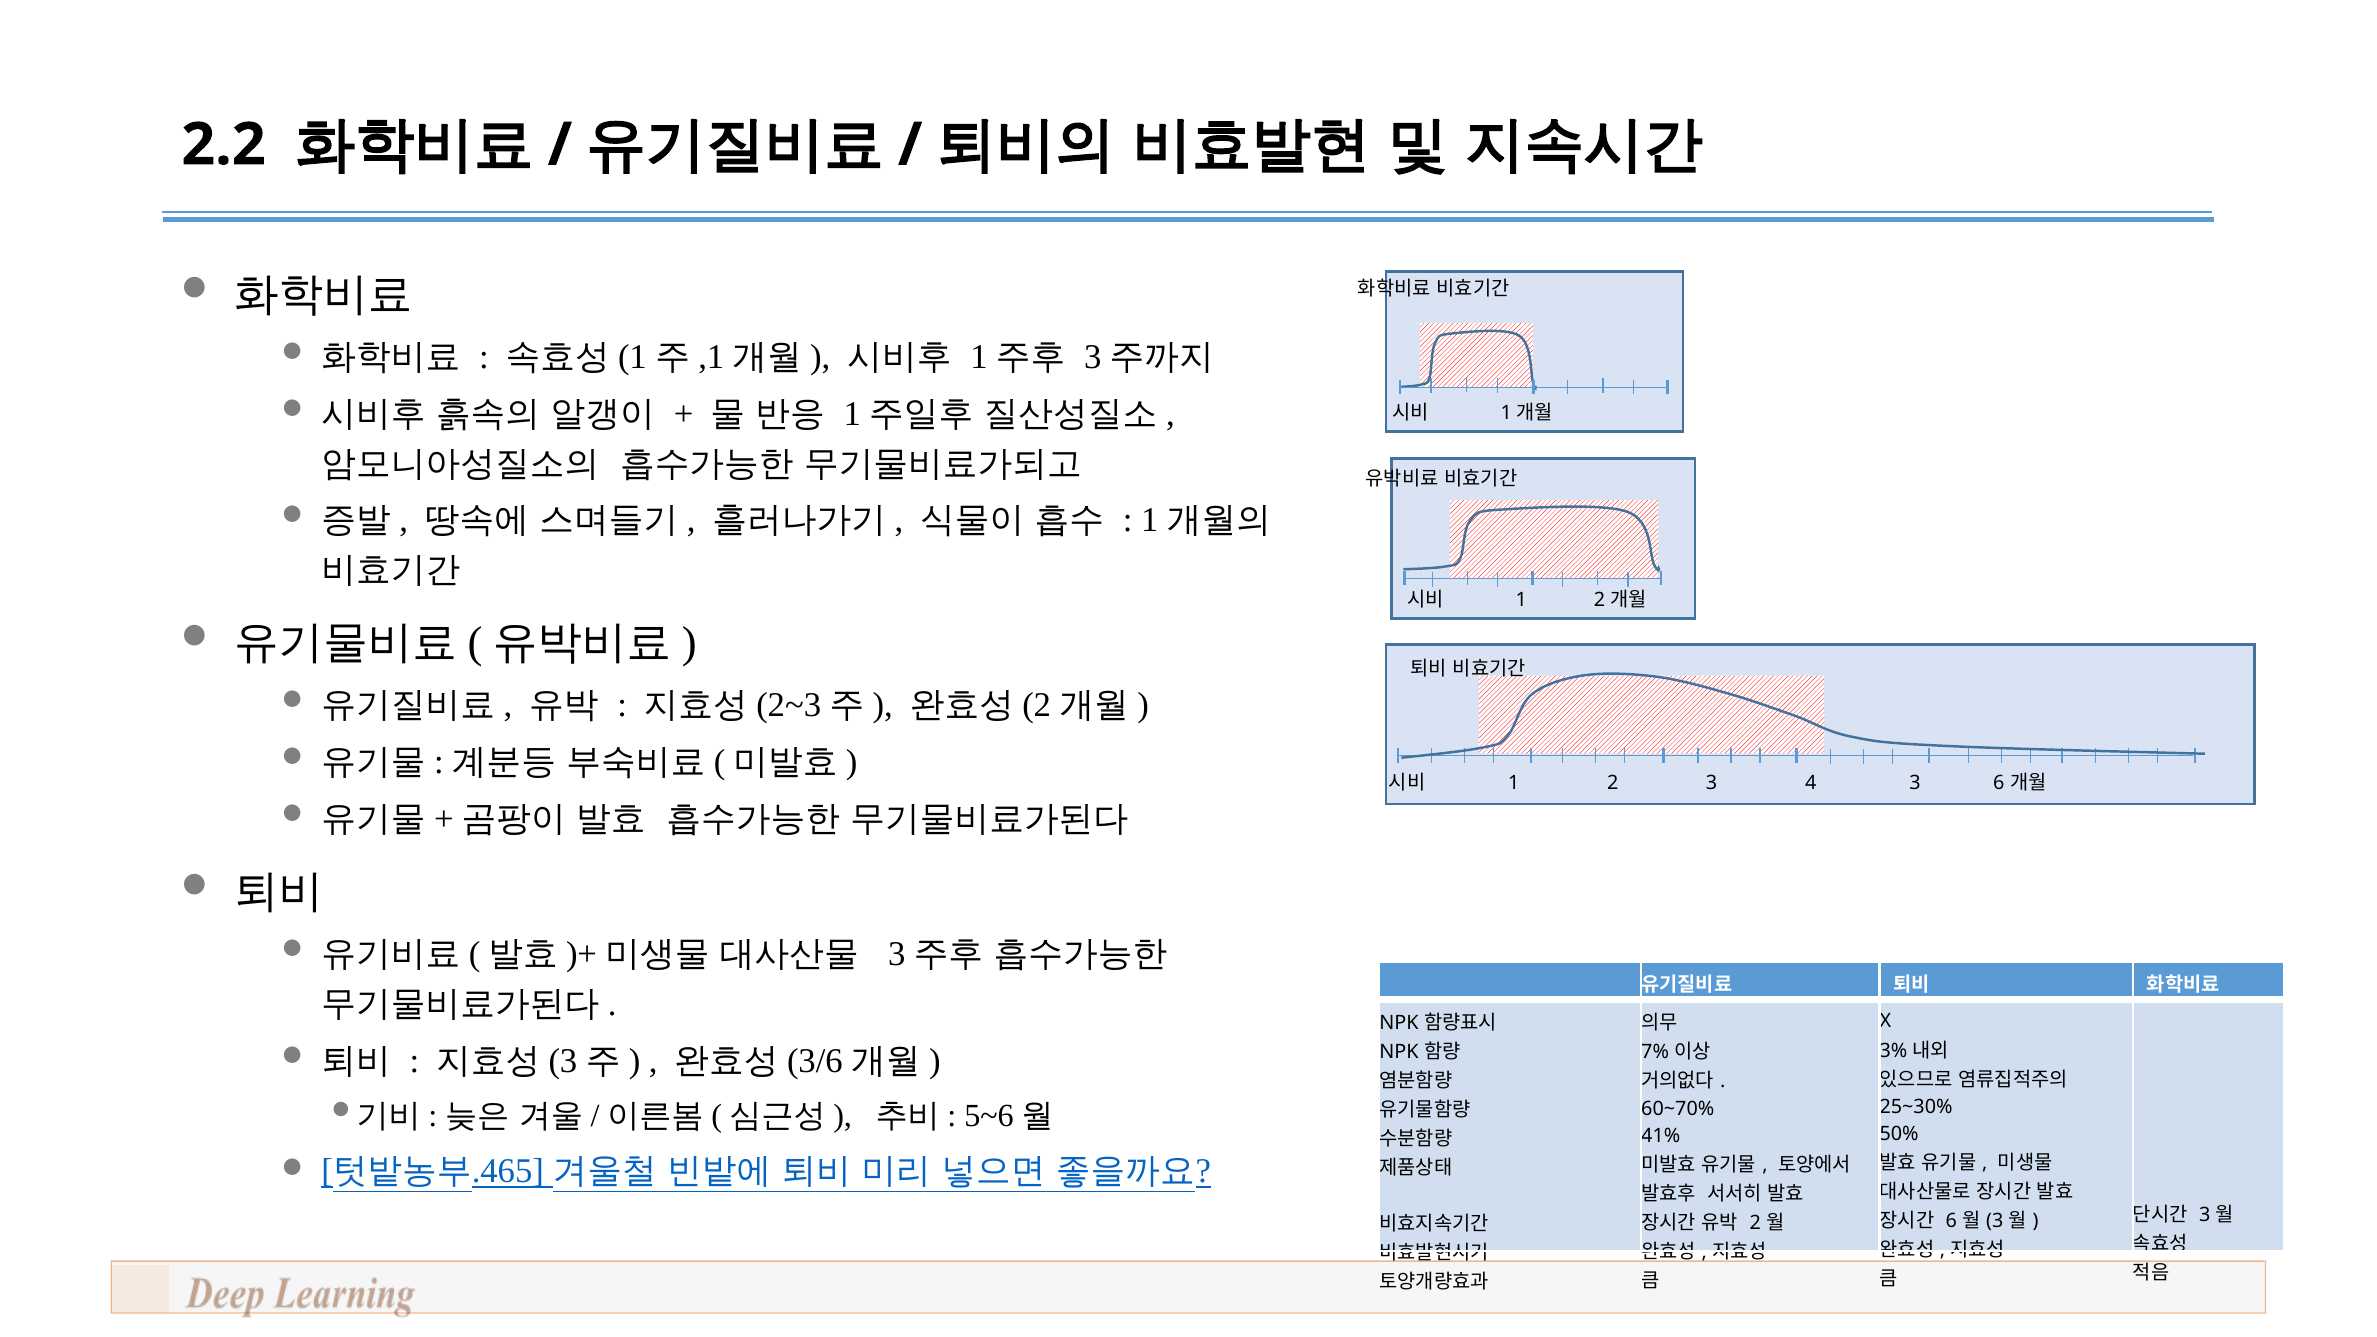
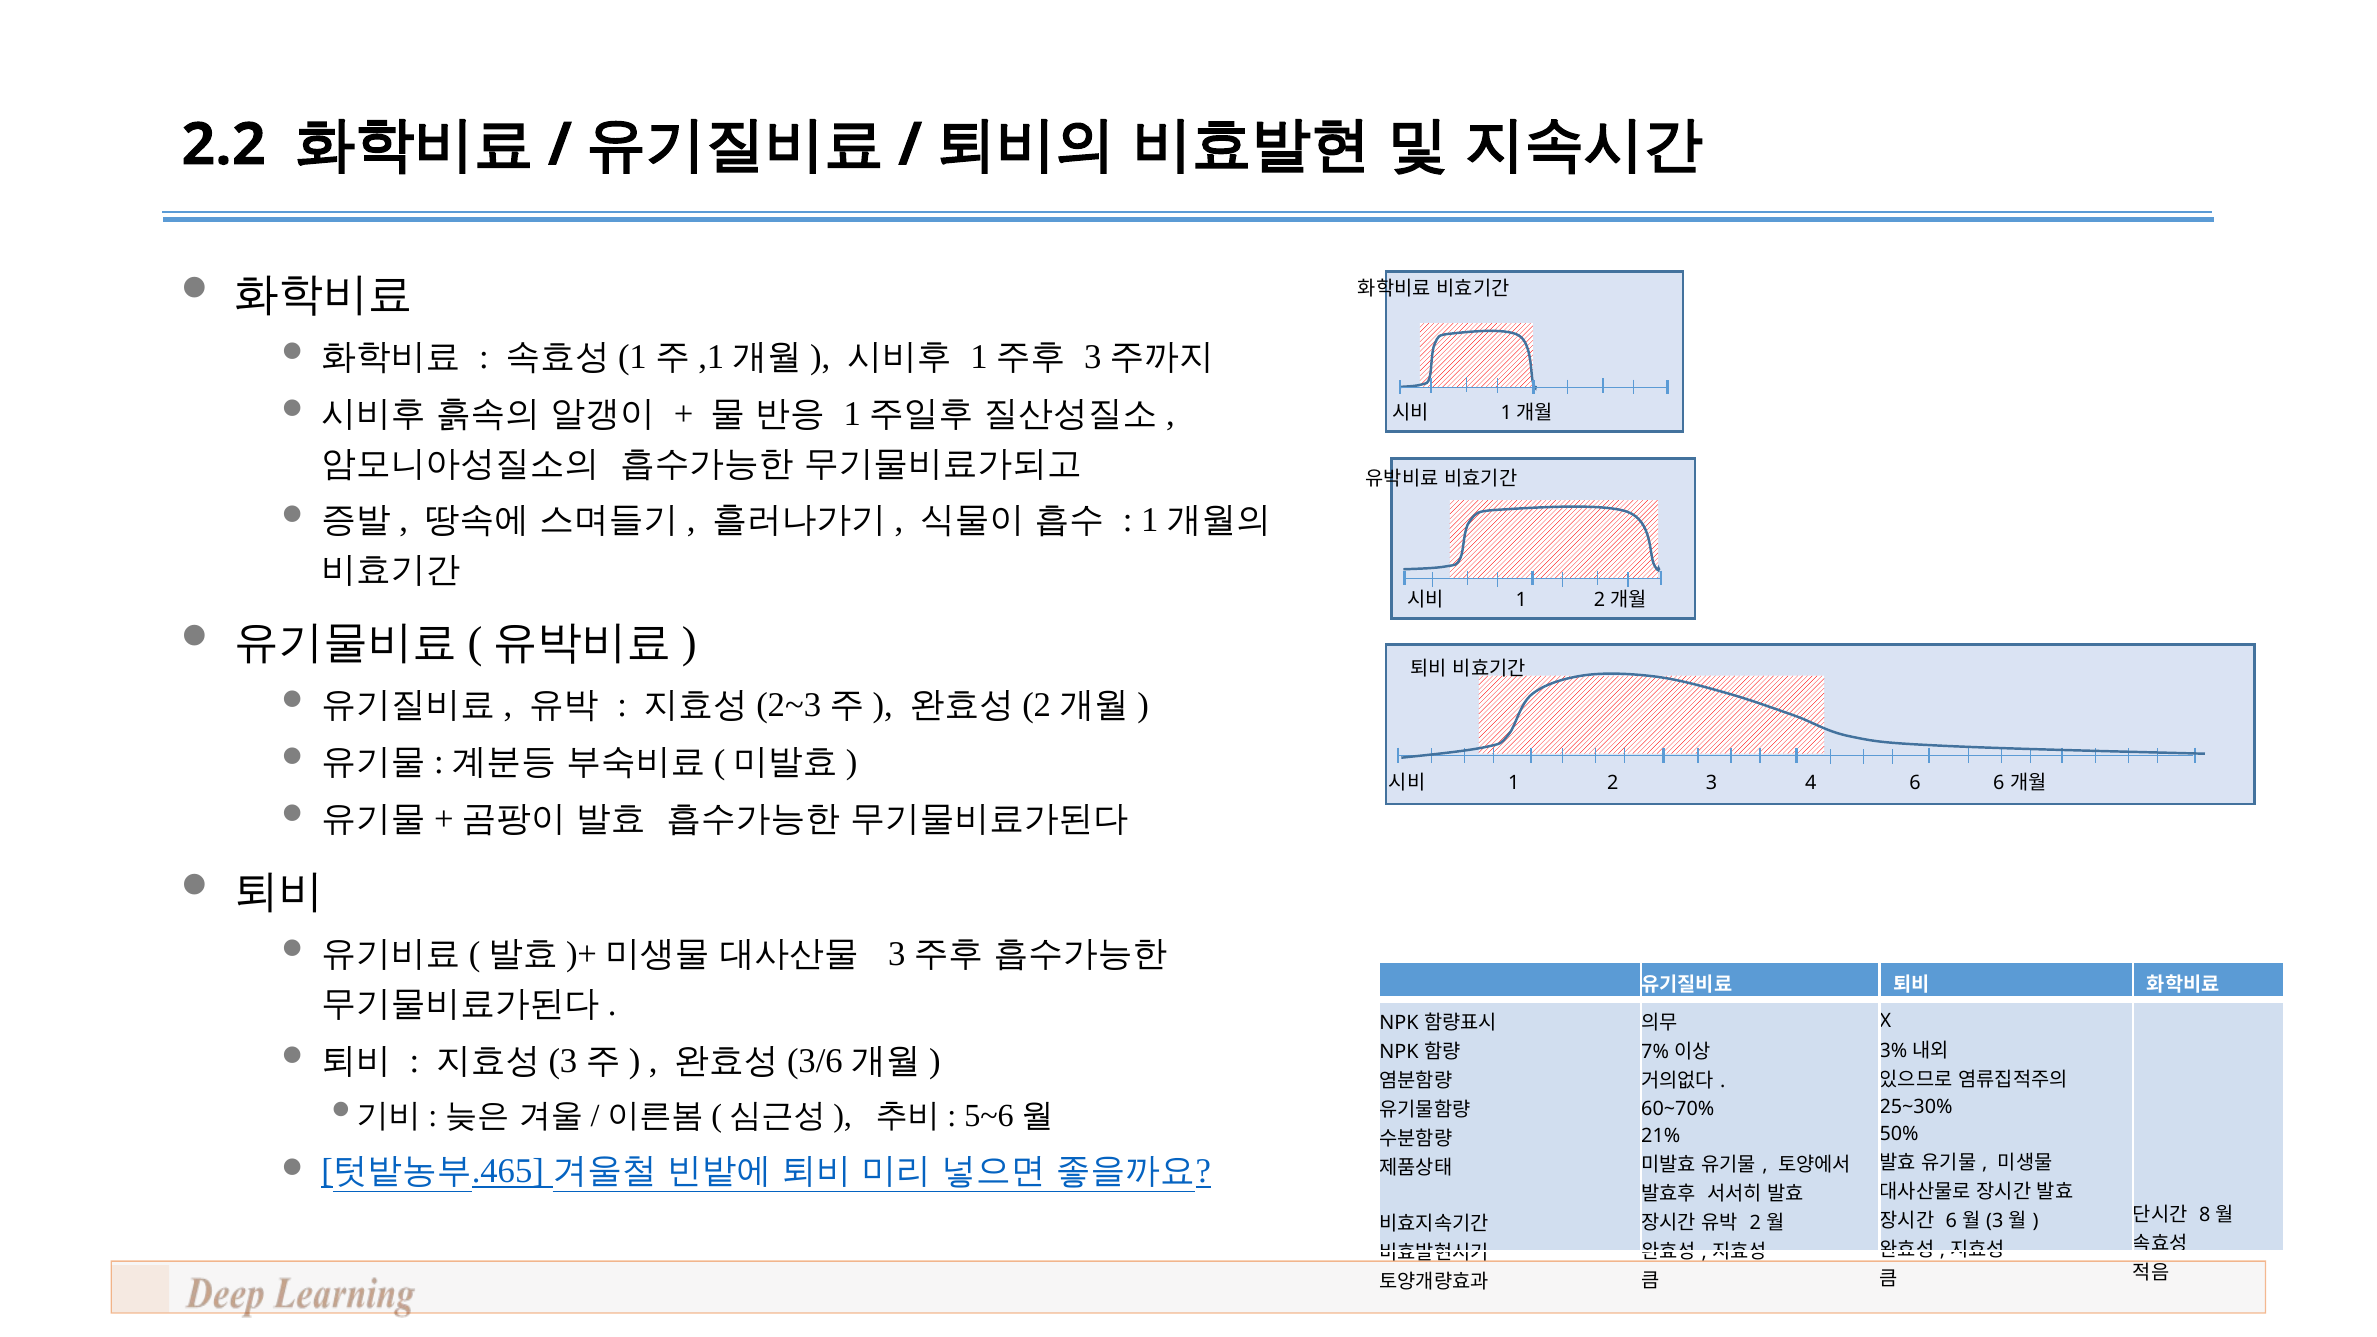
4 3: 3 -> 6 (1915, 783)
41%: 41% -> 21% (1661, 1136)
3: 3 -> 8 (2205, 1215)
